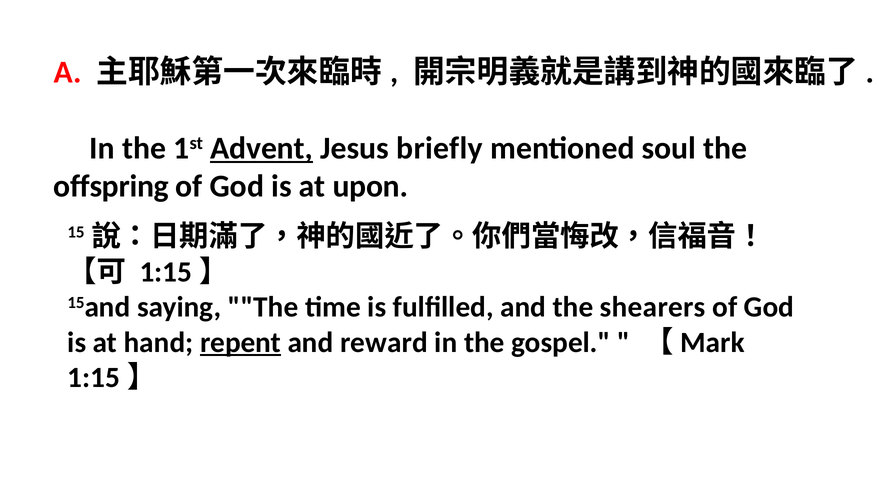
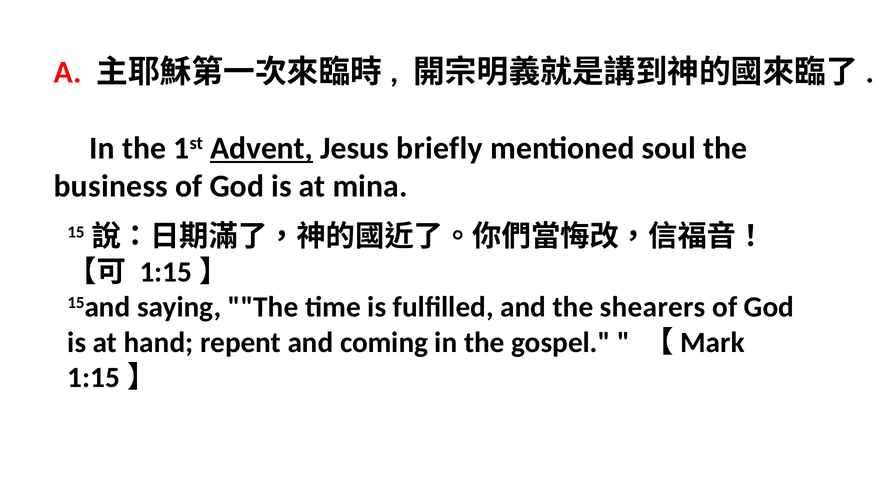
offspring: offspring -> business (111, 186)
upon: upon -> mina (370, 186)
repent underline: present -> none (241, 342)
reward: reward -> coming (384, 342)
